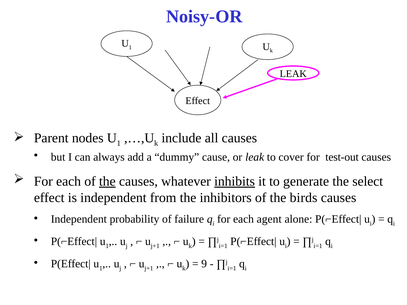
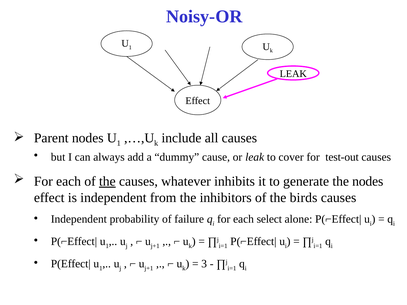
inhibits underline: present -> none (235, 181)
the select: select -> nodes (368, 181)
agent: agent -> select (269, 219)
9: 9 -> 3 (204, 264)
